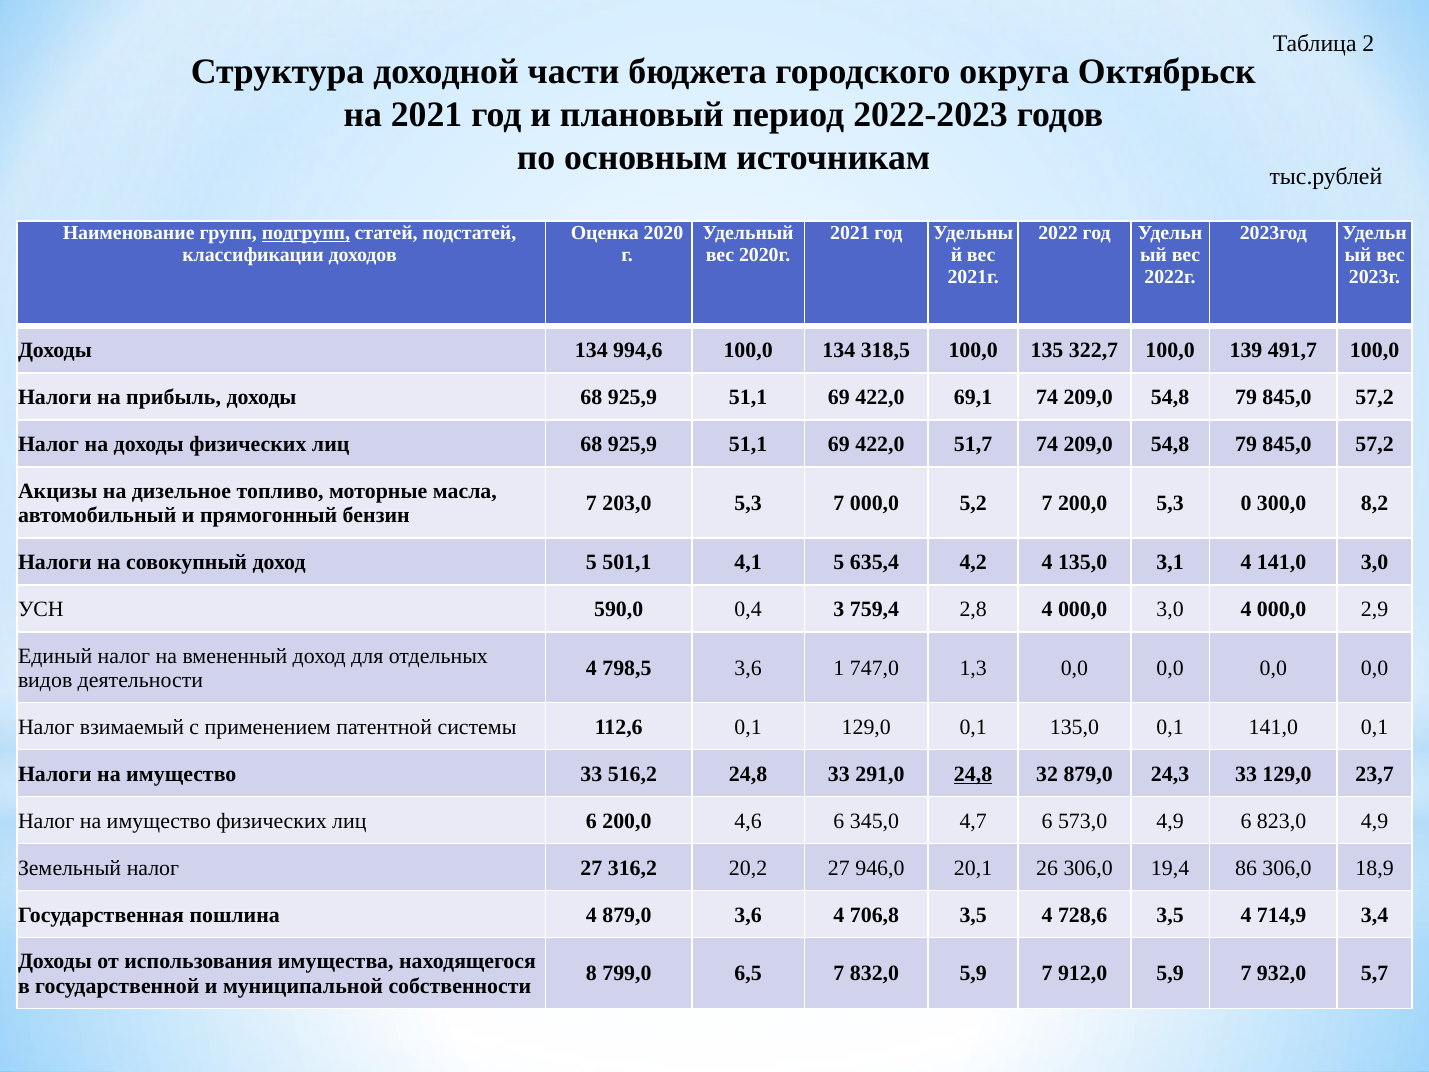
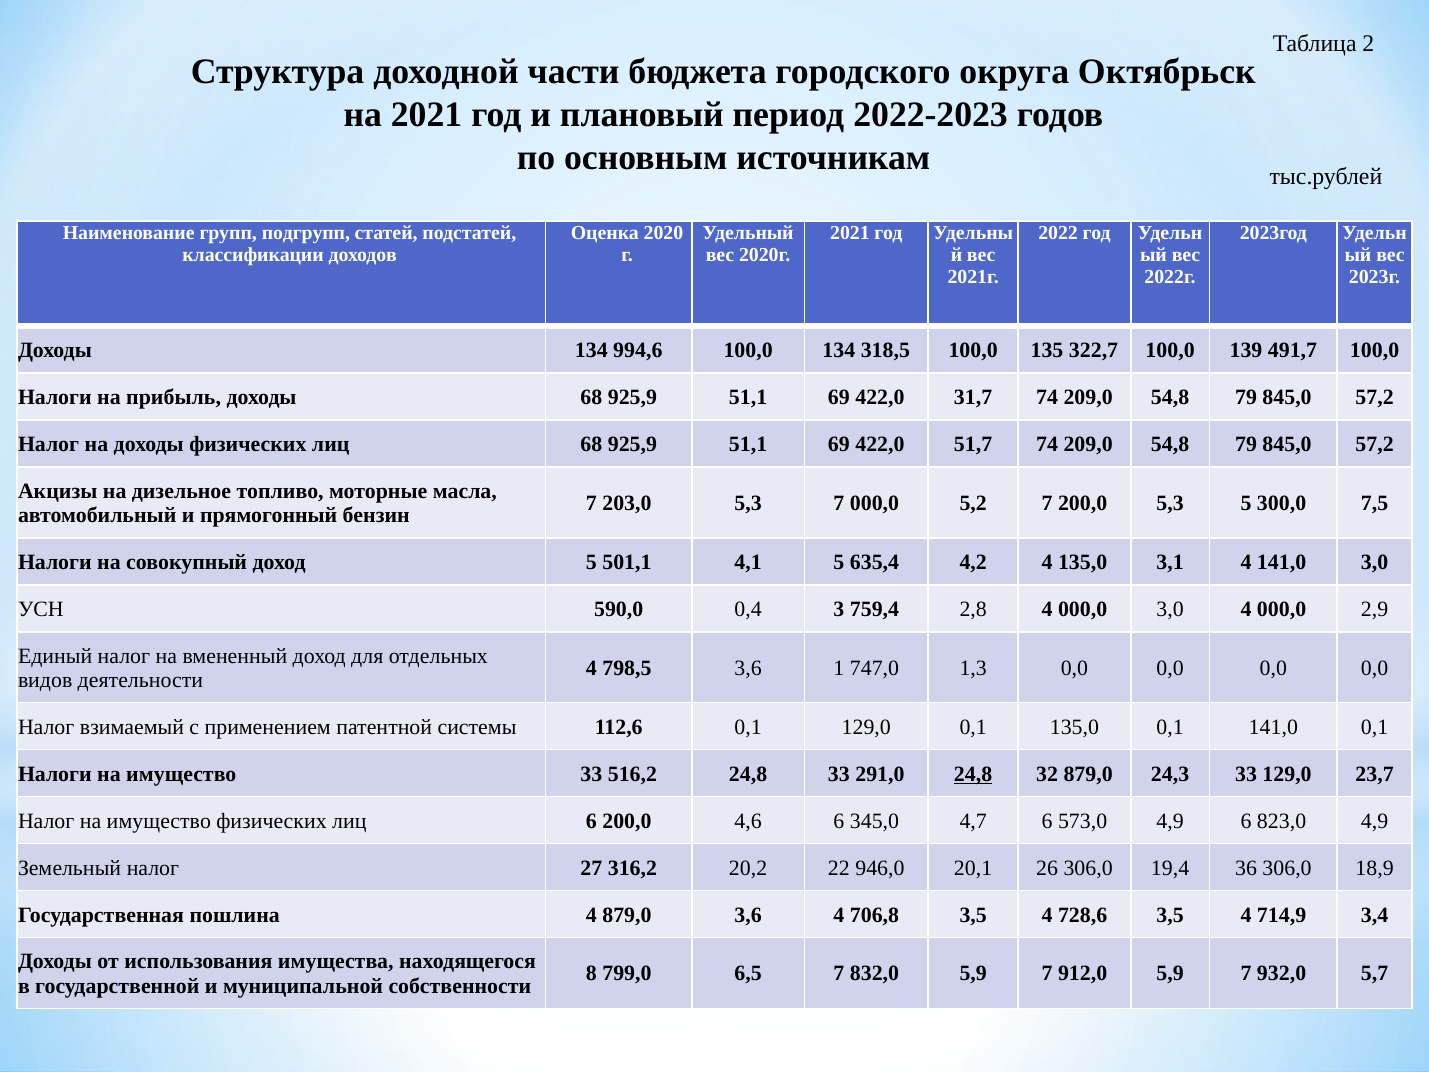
подгрупп underline: present -> none (306, 233)
69,1: 69,1 -> 31,7 (973, 397)
5,3 0: 0 -> 5 (1246, 503)
8,2: 8,2 -> 7,5 (1375, 503)
20,2 27: 27 -> 22 (839, 868)
86: 86 -> 36 (1246, 868)
